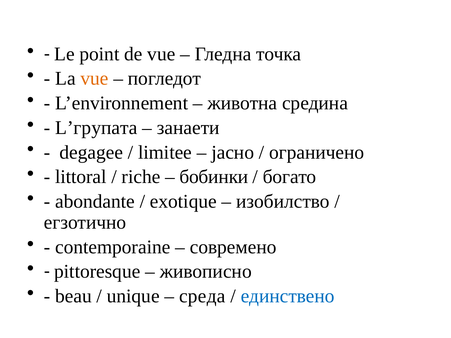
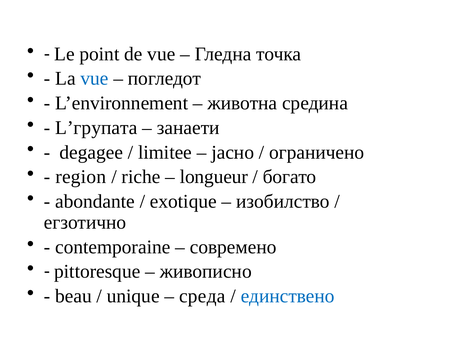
vue colour: orange -> blue (95, 79)
littoral: littoral -> region (81, 177)
бобинки: бобинки -> longueur (214, 177)
